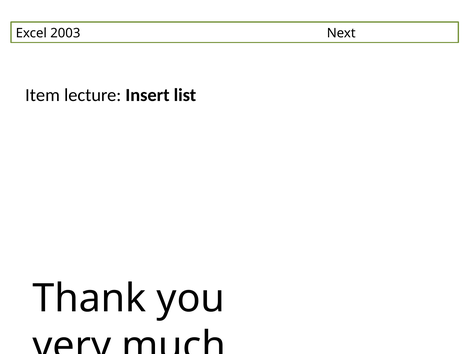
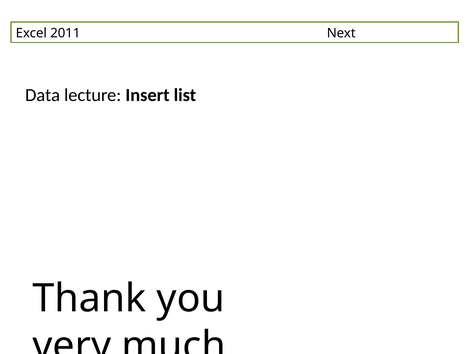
2003: 2003 -> 2011 (65, 33)
Item: Item -> Data (43, 95)
